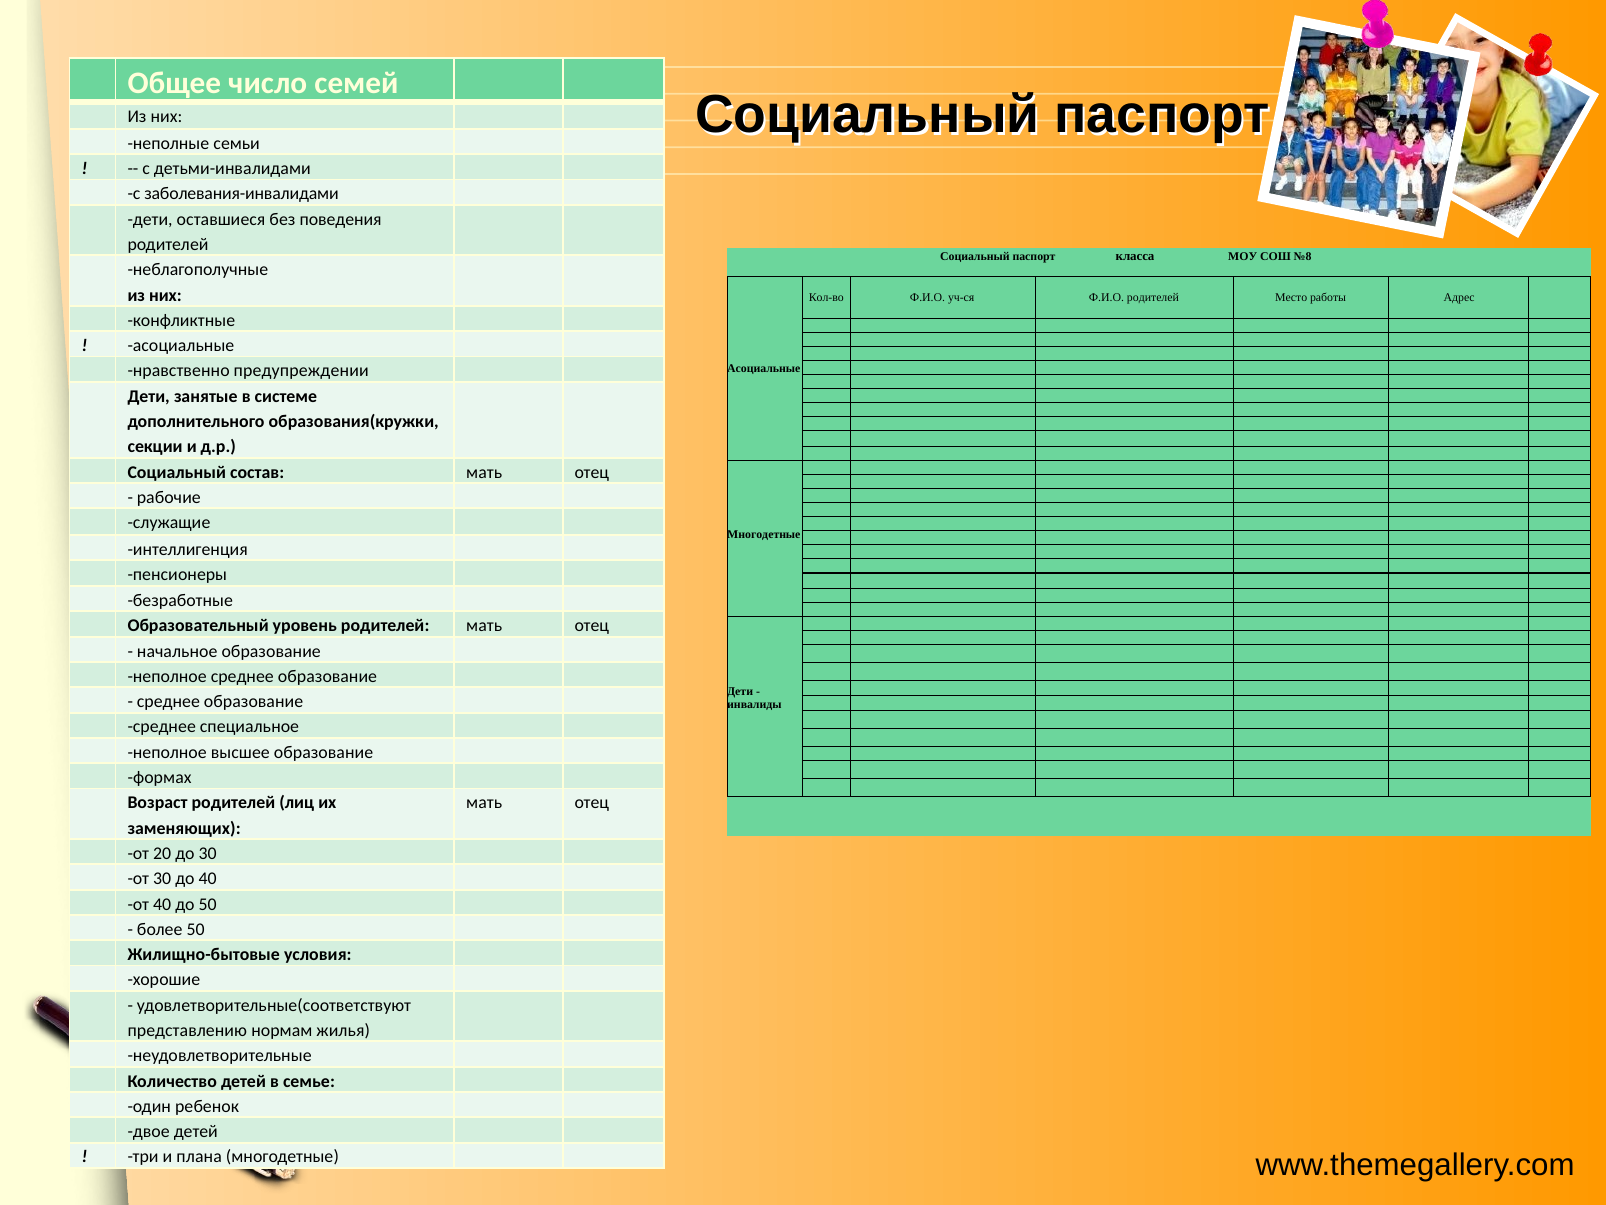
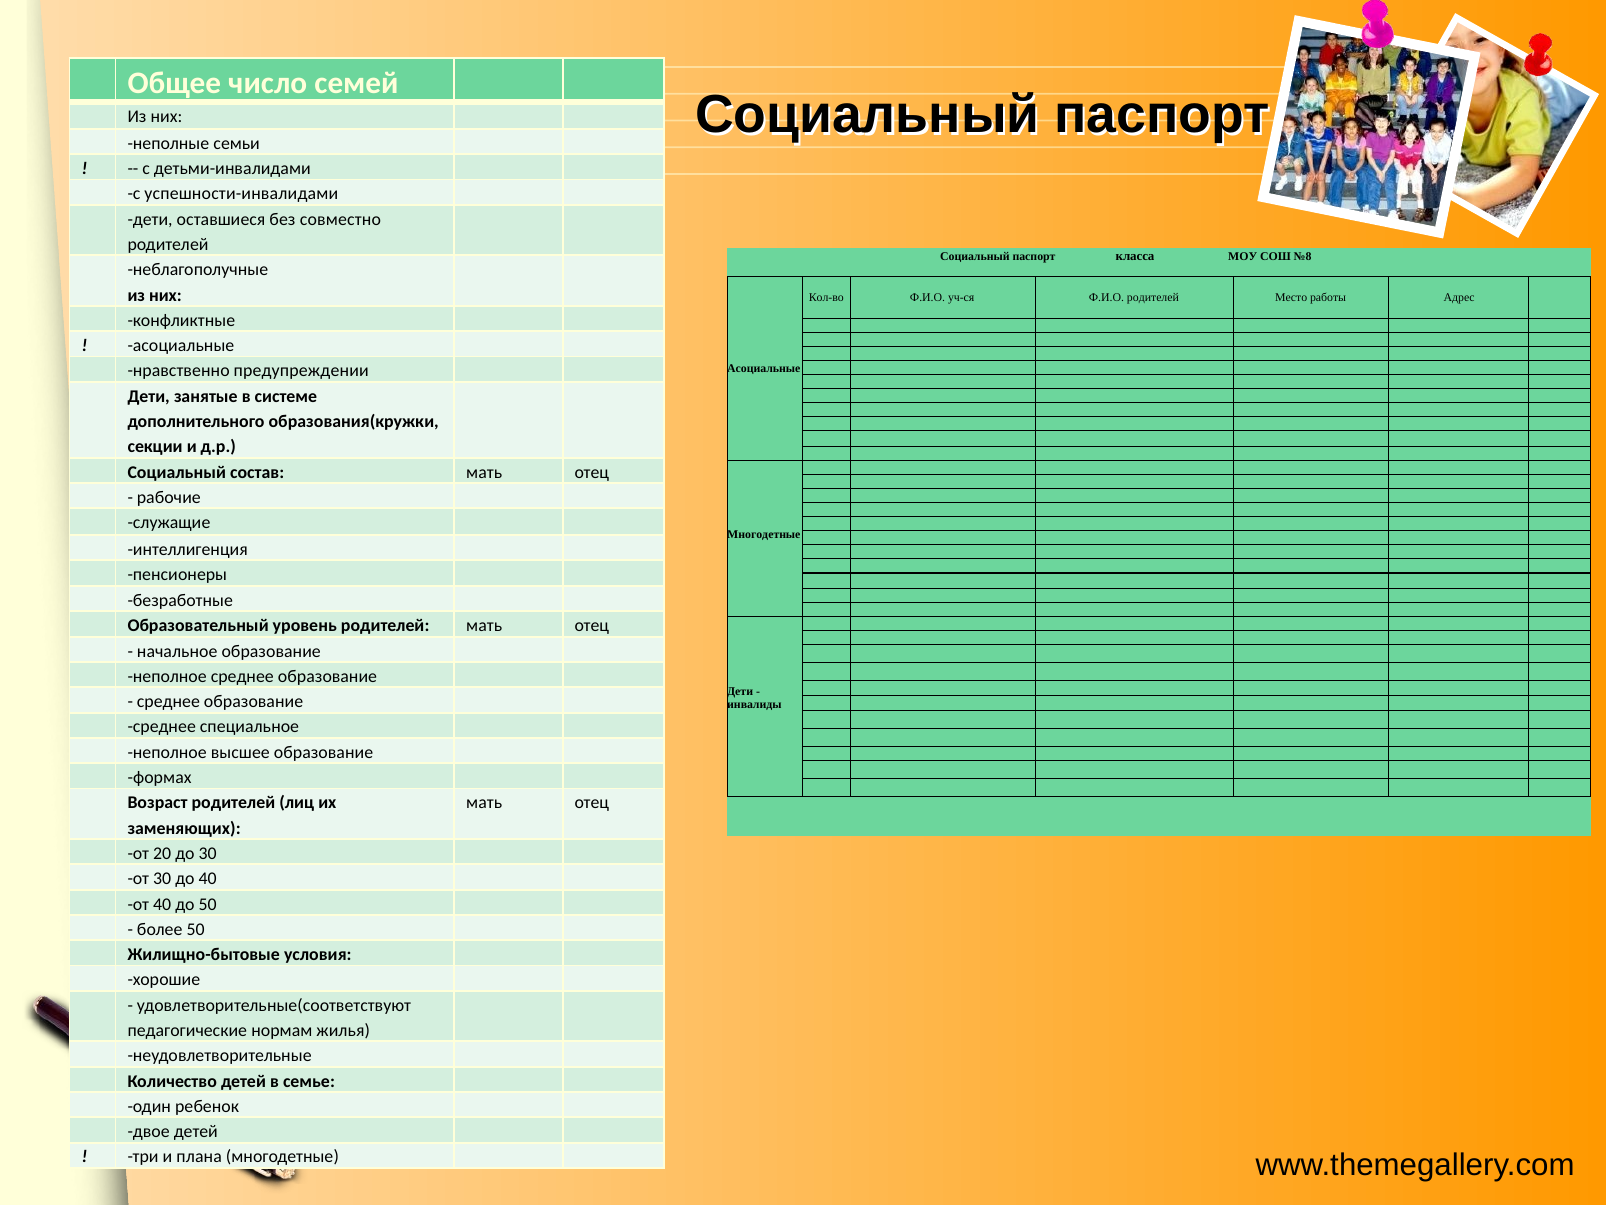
заболевания-инвалидами: заболевания-инвалидами -> успешности-инвалидами (241, 194)
поведения: поведения -> совместно (340, 219)
представлению: представлению -> педагогические (187, 1030)
